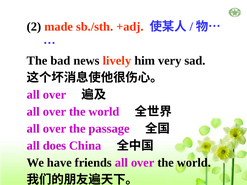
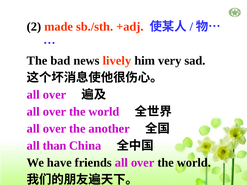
passage: passage -> another (109, 129)
does: does -> than (55, 146)
